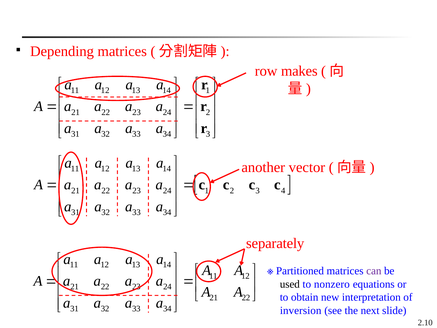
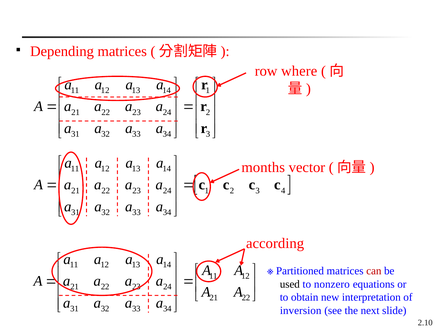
makes: makes -> where (299, 71)
another: another -> months (263, 167)
separately: separately -> according (275, 243)
can colour: purple -> red (374, 271)
